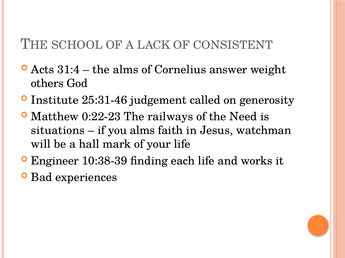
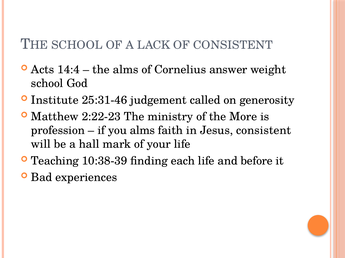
31:4: 31:4 -> 14:4 (69, 70)
others: others -> school (47, 84)
0:22-23: 0:22-23 -> 2:22-23 (101, 117)
railways: railways -> ministry (170, 117)
Need: Need -> More (243, 117)
situations: situations -> profession (58, 131)
Jesus watchman: watchman -> consistent (264, 131)
Engineer: Engineer -> Teaching (55, 161)
works: works -> before (257, 161)
